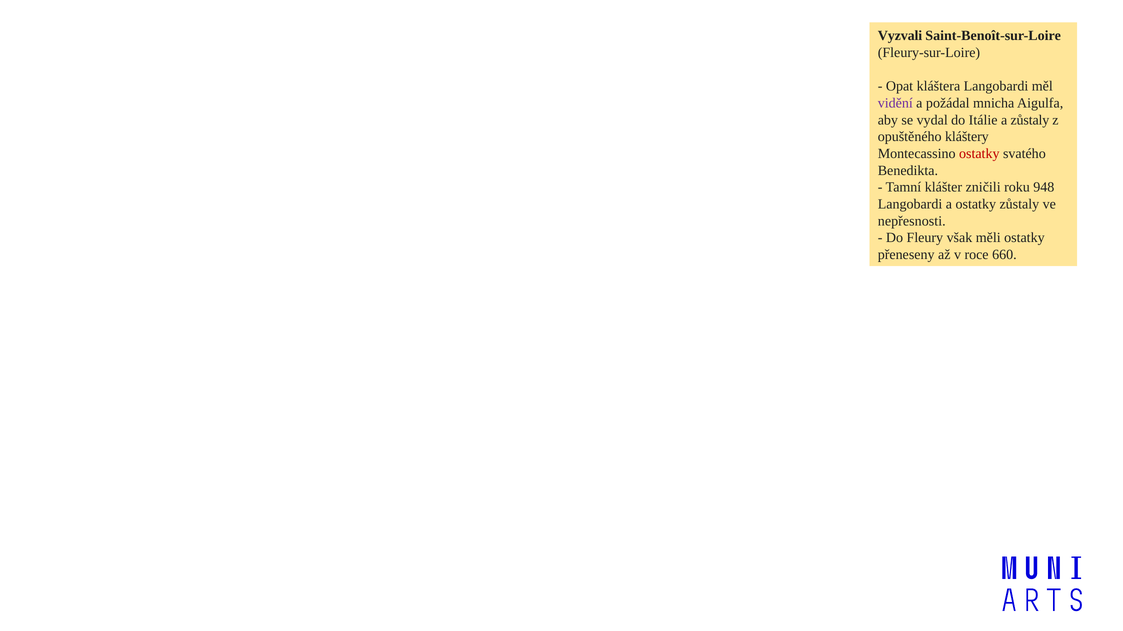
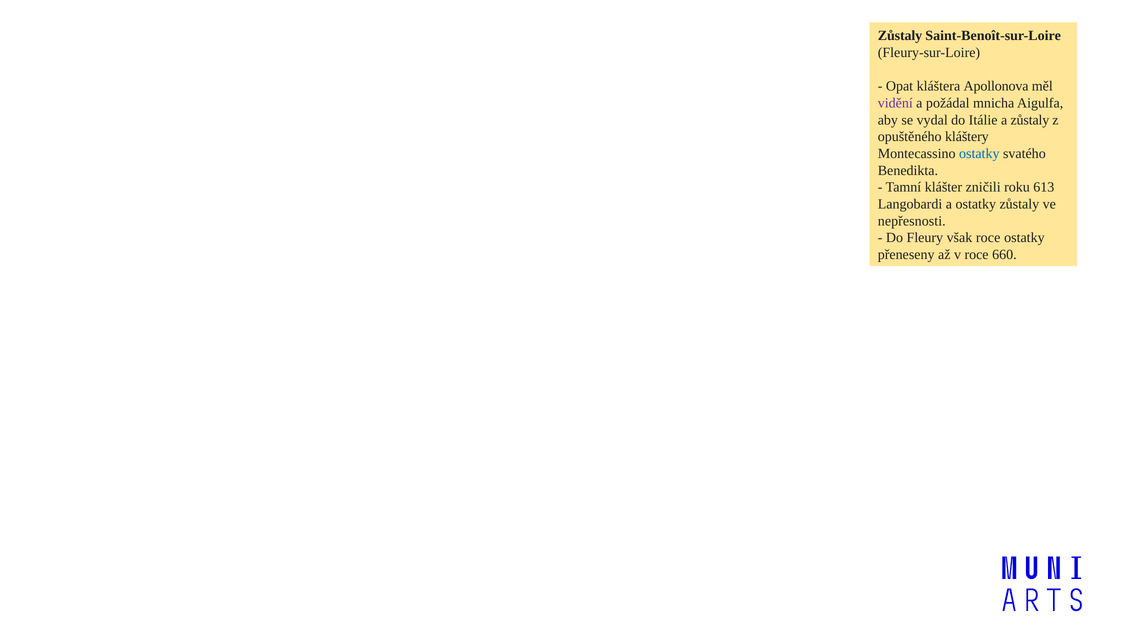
Vyzvali: Vyzvali -> Zůstaly (900, 36)
kláštera Langobardi: Langobardi -> Apollonova (996, 86)
ostatky colour: red -> blue (979, 154)
948: 948 -> 613 (1044, 187)
však měli: měli -> roce (988, 238)
